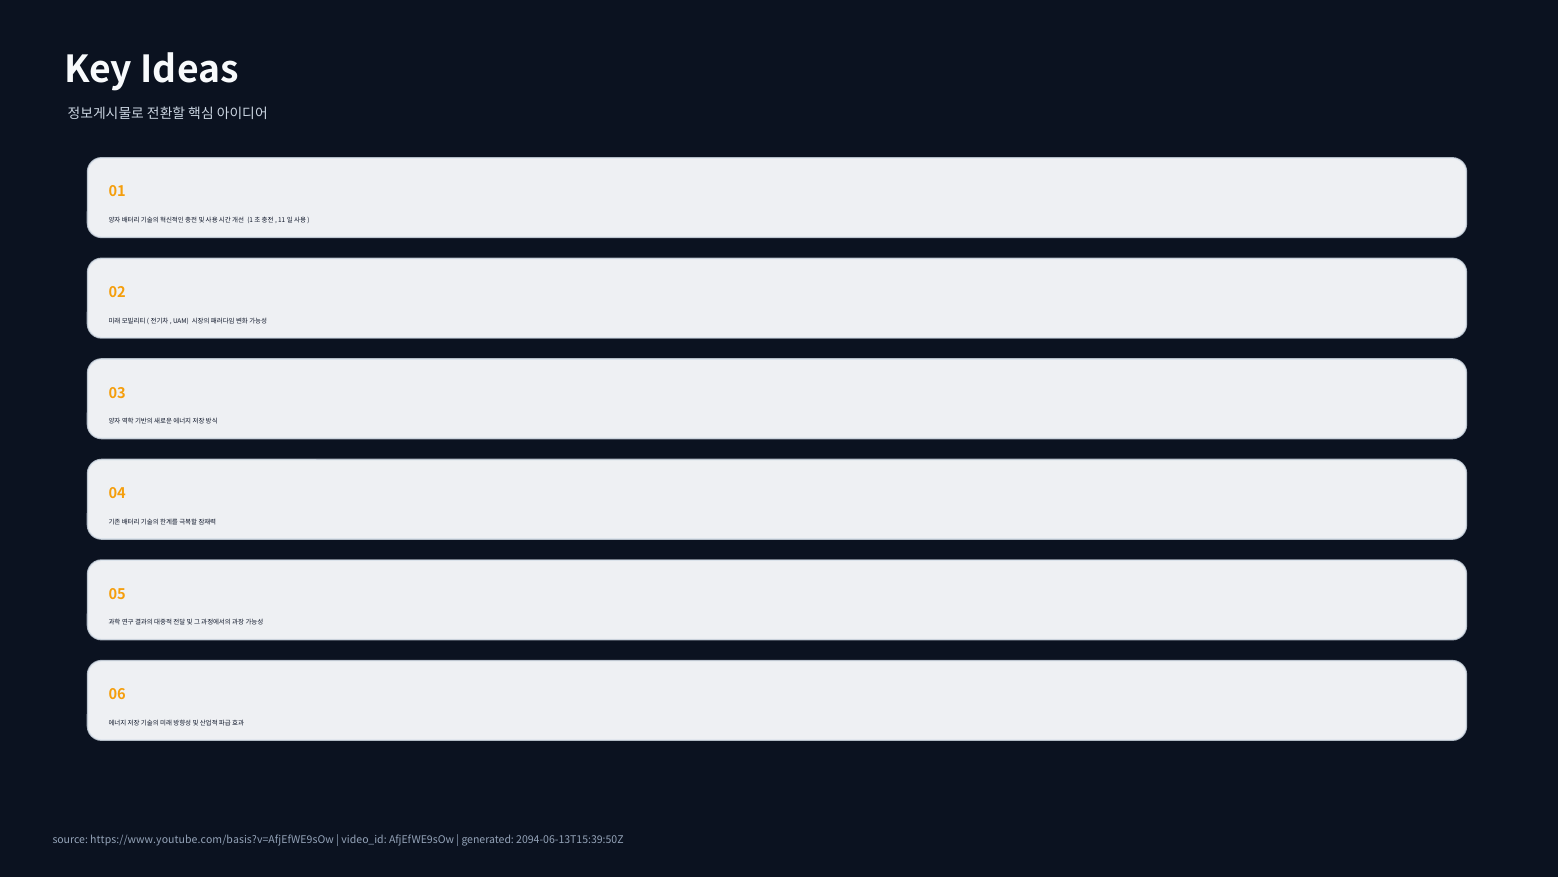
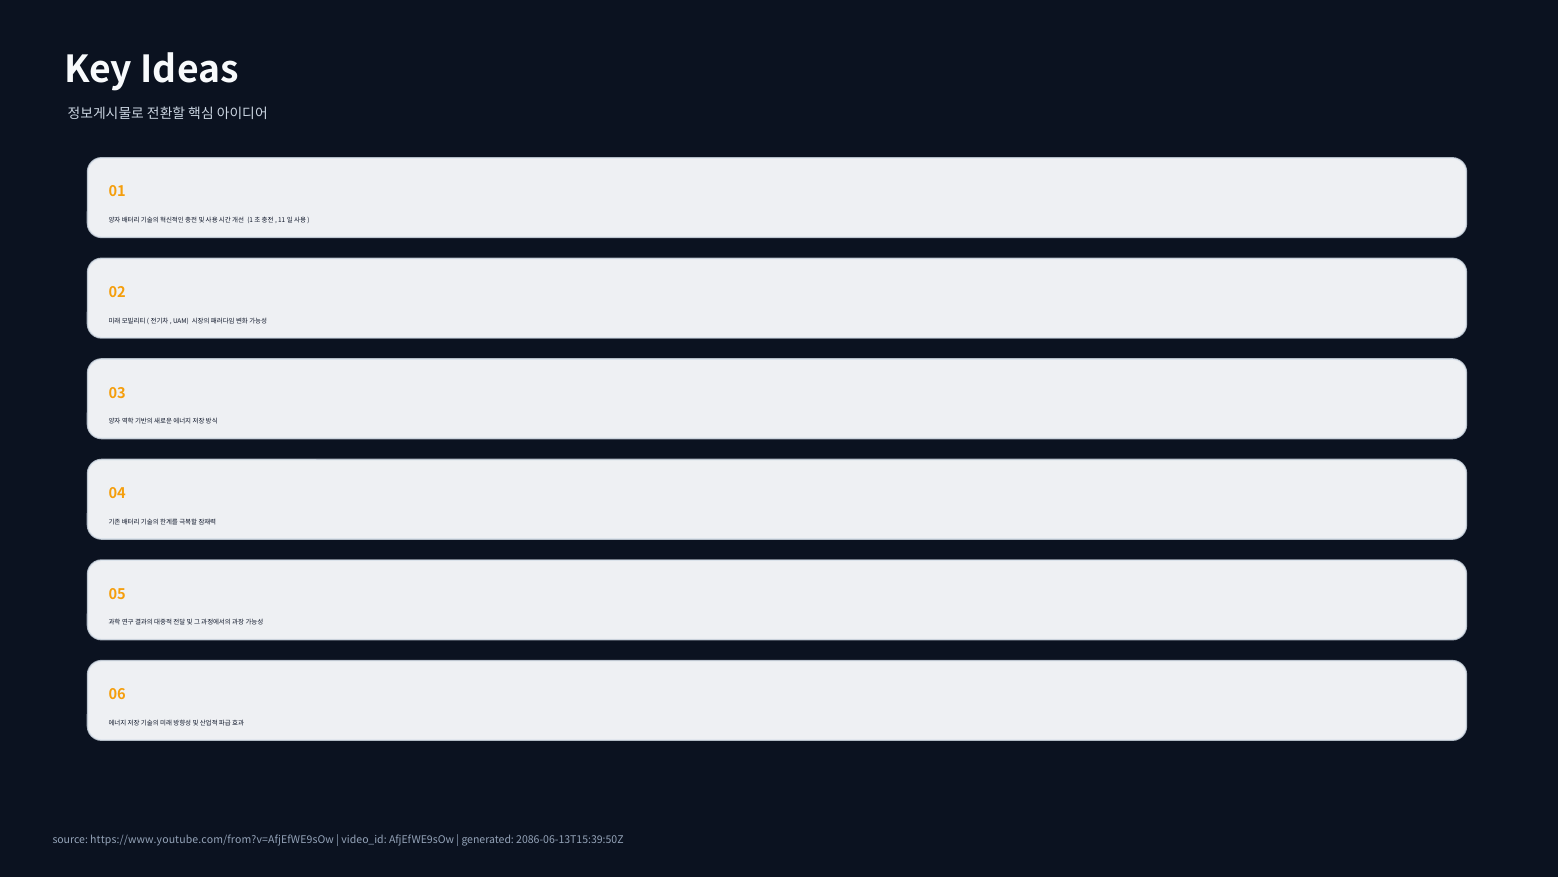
https://www.youtube.com/basis?v=AfjEfWE9sOw: https://www.youtube.com/basis?v=AfjEfWE9sOw -> https://www.youtube.com/from?v=AfjEfWE9sOw (212, 839)
2094-06-13T15:39:50Z: 2094-06-13T15:39:50Z -> 2086-06-13T15:39:50Z (570, 839)
